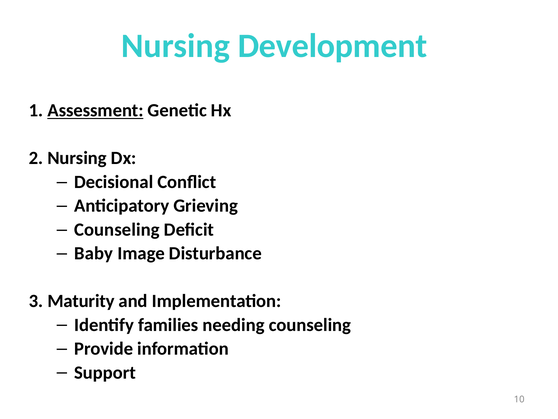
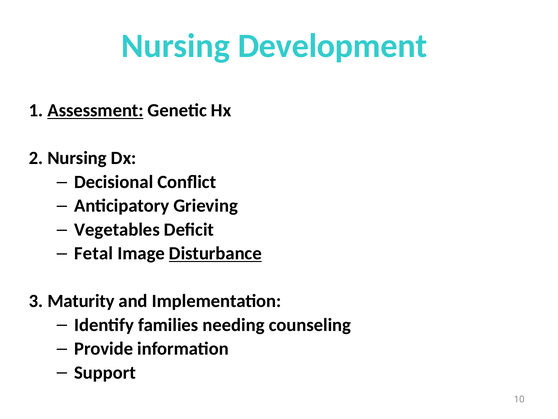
Counseling: Counseling -> Vegetables (117, 229)
Baby: Baby -> Fetal (94, 253)
Disturbance underline: none -> present (215, 253)
